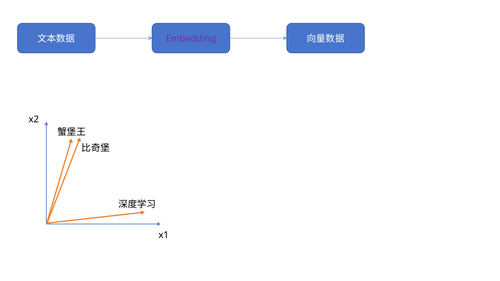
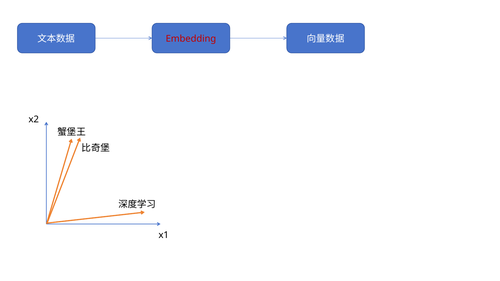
Embedding colour: purple -> red (191, 39)
